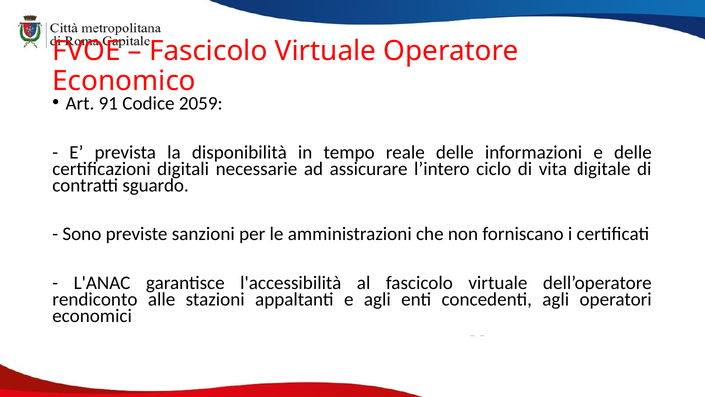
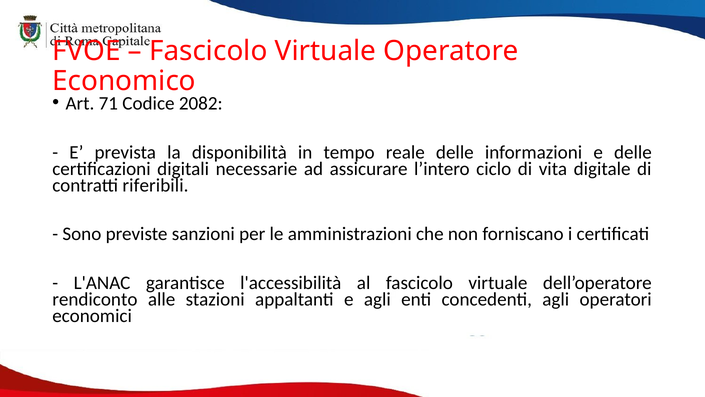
91: 91 -> 71 (108, 103)
2059: 2059 -> 2082 (201, 103)
sguardo: sguardo -> riferibili (155, 185)
